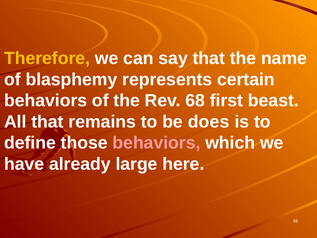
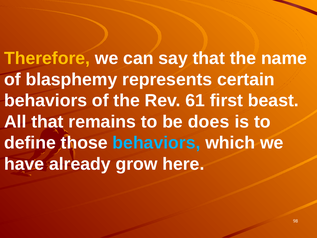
68: 68 -> 61 (195, 101)
behaviors colour: pink -> light blue (156, 143)
large: large -> grow (137, 164)
